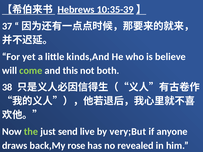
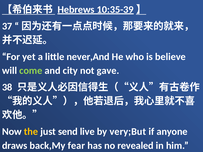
kinds,And: kinds,And -> never,And (88, 57)
this: this -> city (70, 71)
both: both -> gave (108, 71)
the colour: light green -> yellow (31, 132)
rose: rose -> fear (76, 146)
